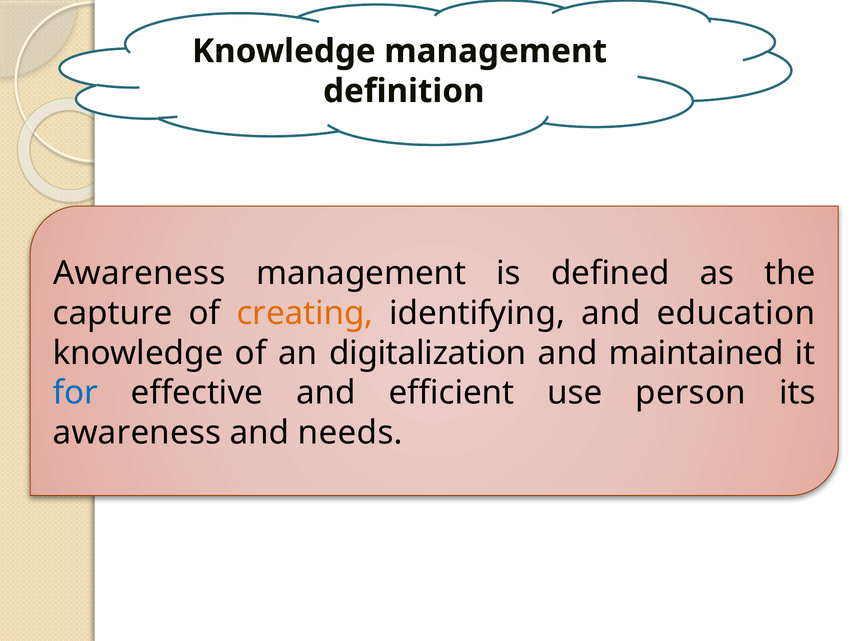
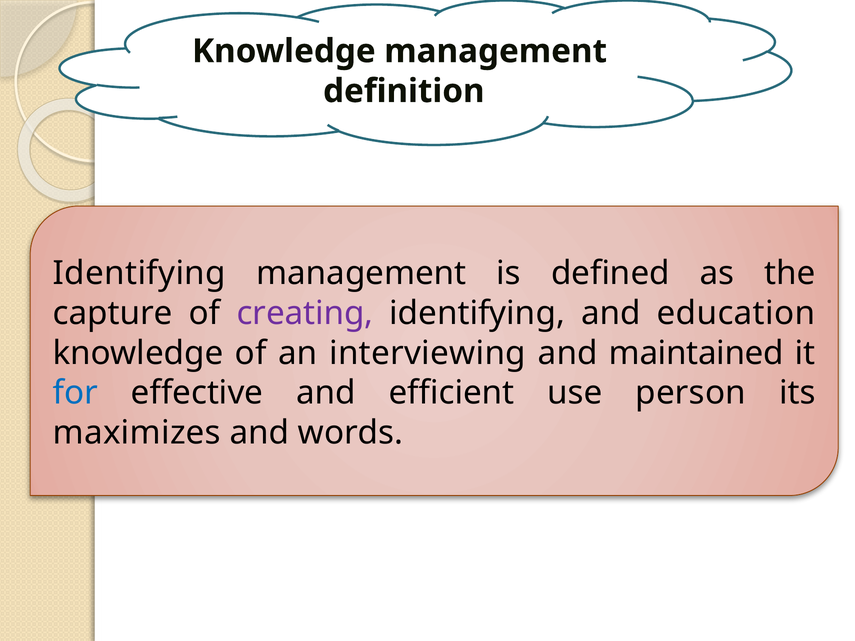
Awareness: Awareness -> Identifying (139, 273)
creating colour: orange -> purple (305, 313)
digitalization: digitalization -> interviewing (428, 353)
awareness: awareness -> maximizes (137, 433)
needs: needs -> words (351, 433)
